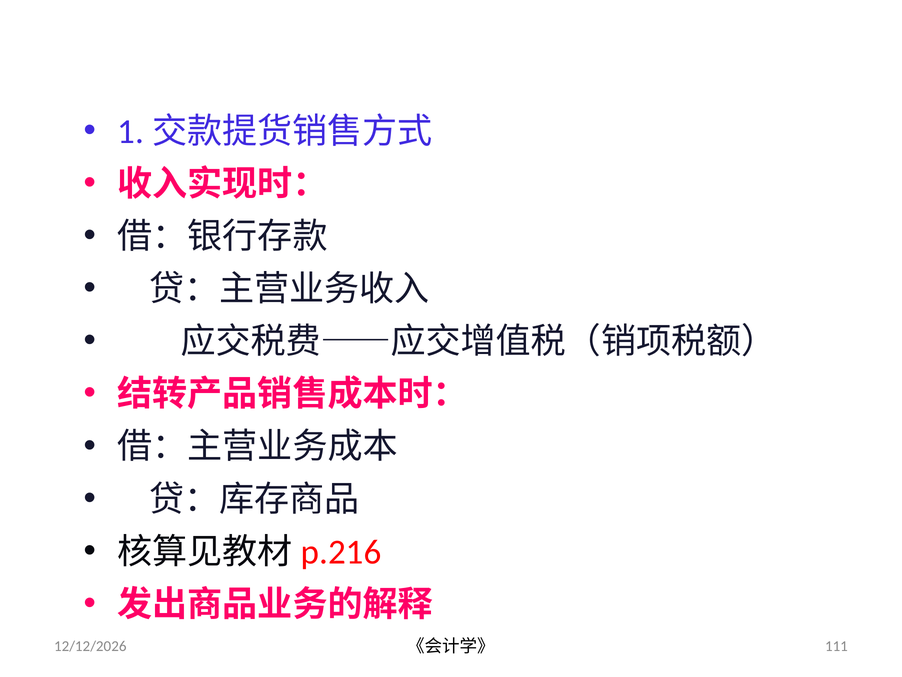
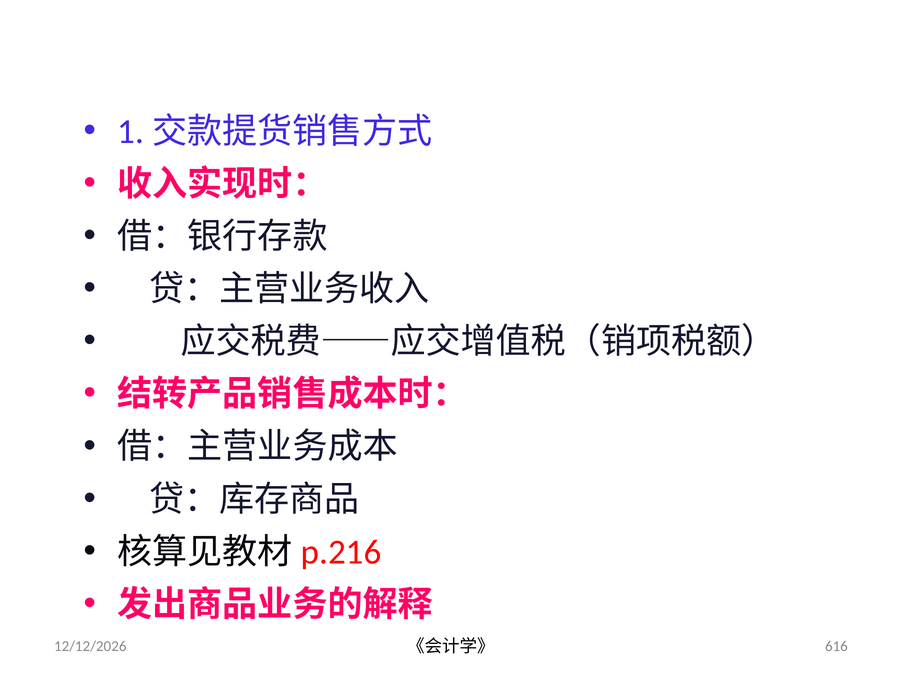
111: 111 -> 616 (836, 646)
